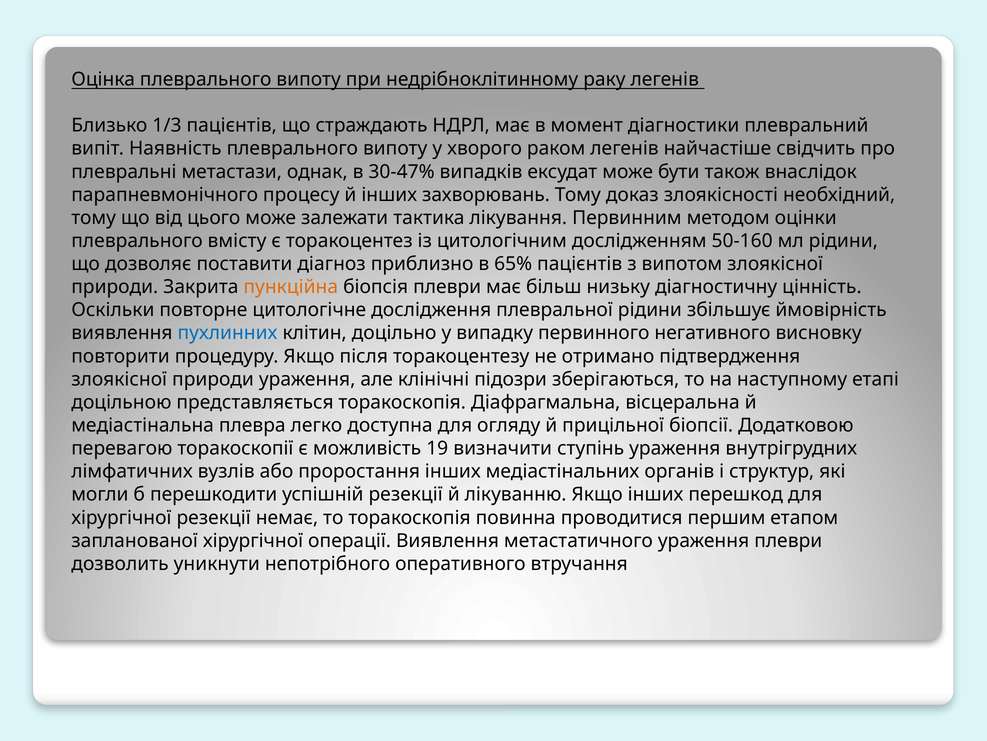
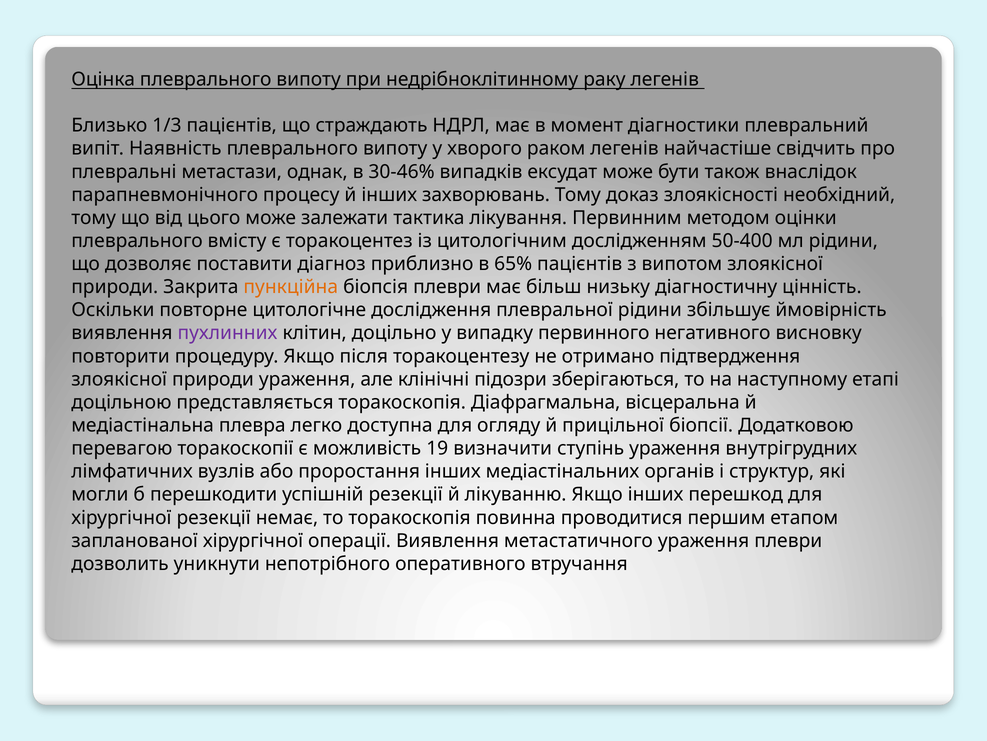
30-47%: 30-47% -> 30-46% (402, 172)
50-160: 50-160 -> 50-400 (742, 241)
пухлинних colour: blue -> purple (227, 333)
